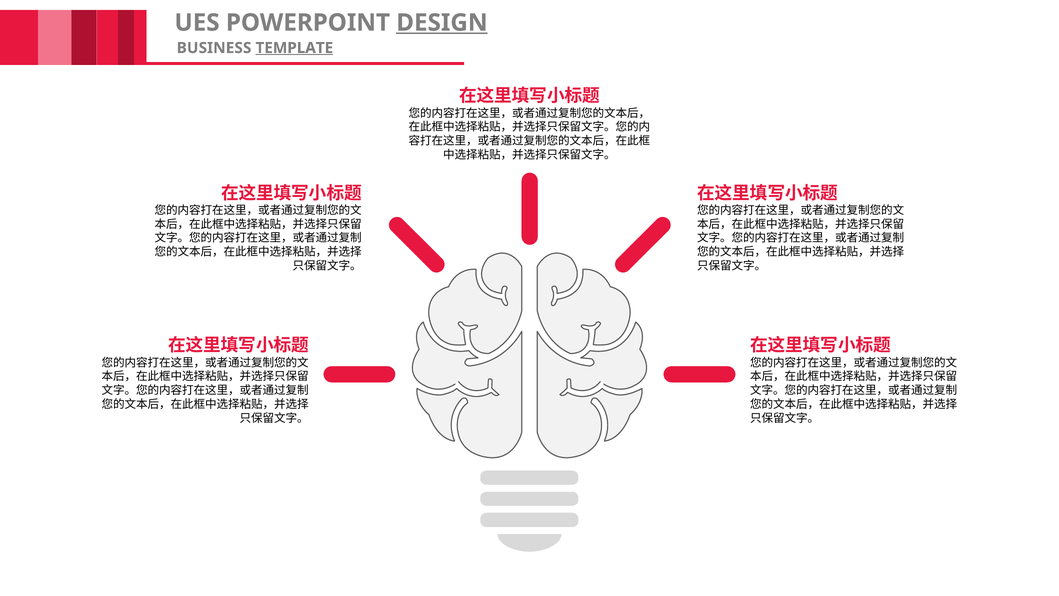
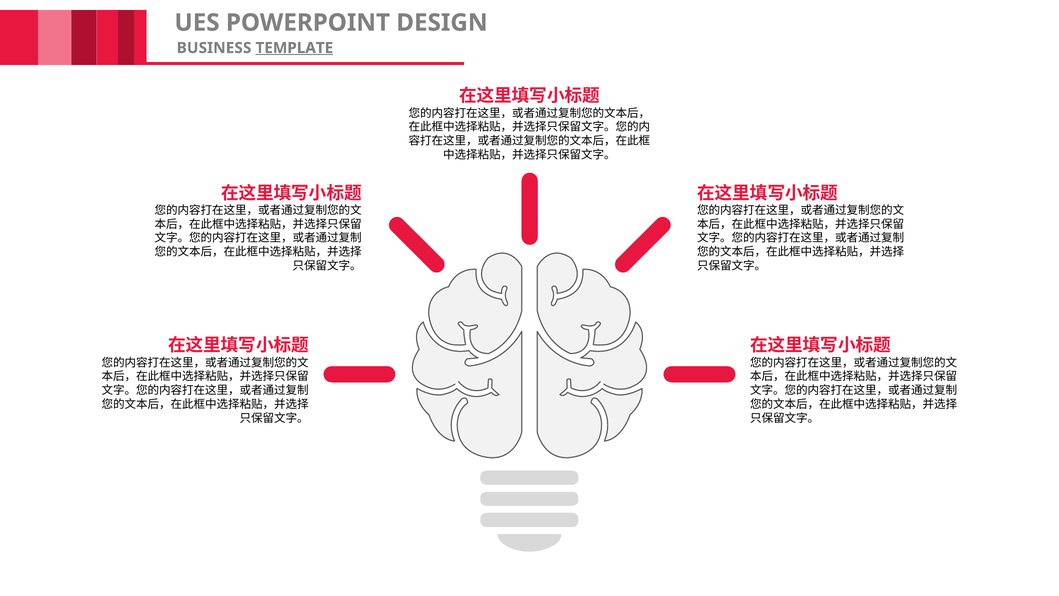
DESIGN underline: present -> none (442, 23)
